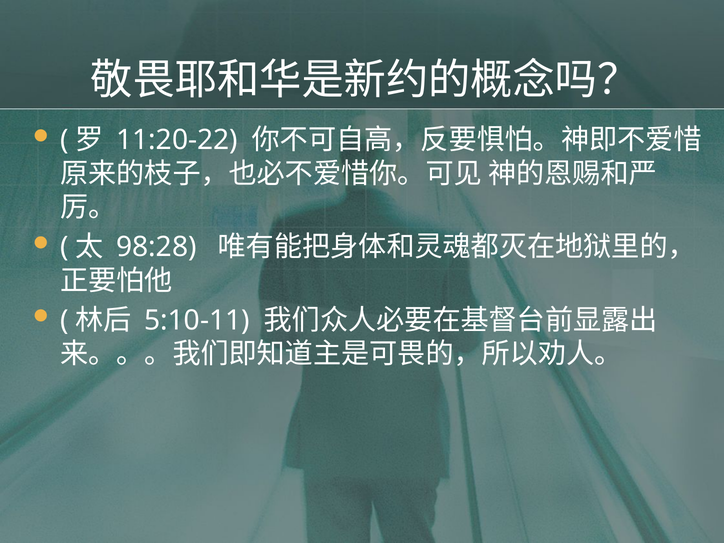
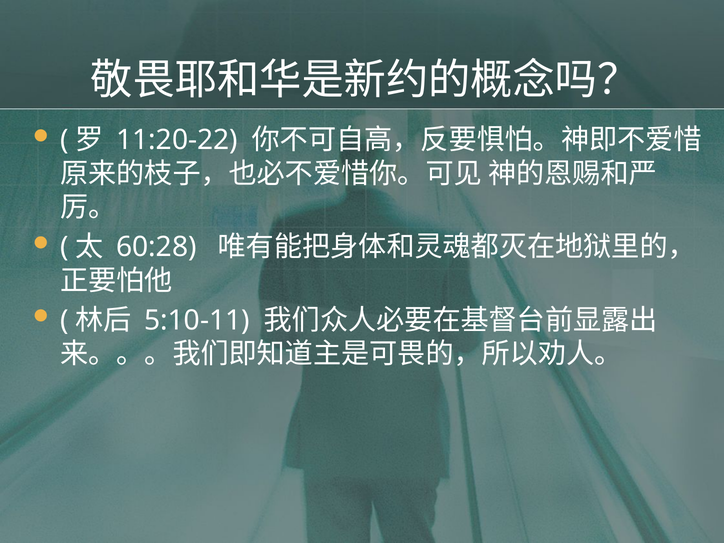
98:28: 98:28 -> 60:28 (156, 247)
